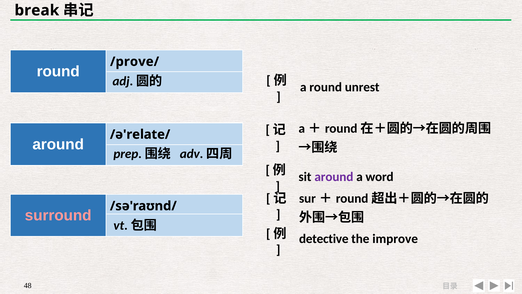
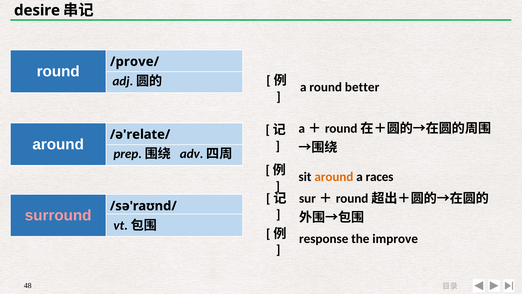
break: break -> desire (37, 10)
unrest: unrest -> better (362, 87)
around colour: purple -> orange (334, 177)
word: word -> races (380, 177)
detective: detective -> response (324, 238)
